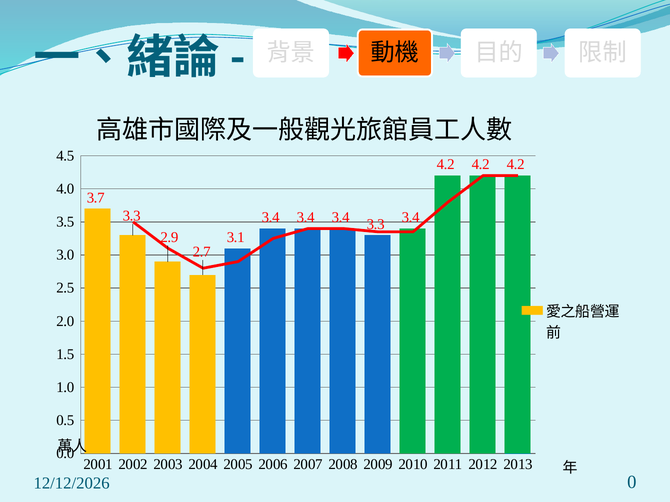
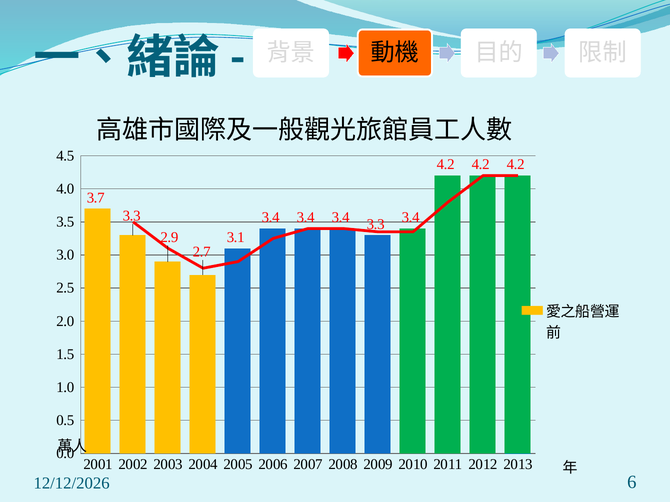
0: 0 -> 6 (632, 483)
